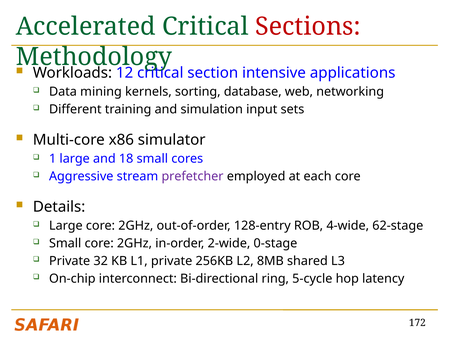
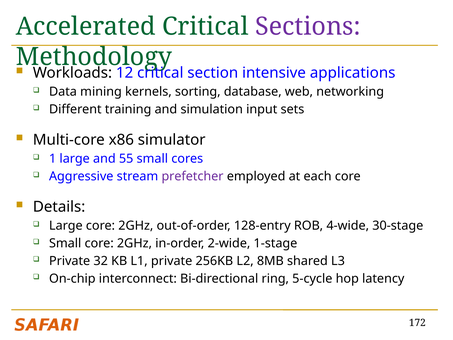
Sections colour: red -> purple (308, 27)
18: 18 -> 55 (126, 159)
62-stage: 62-stage -> 30-stage (398, 226)
0-stage: 0-stage -> 1-stage (275, 243)
